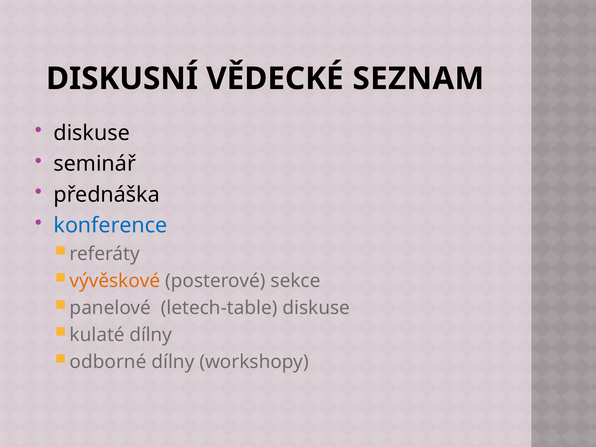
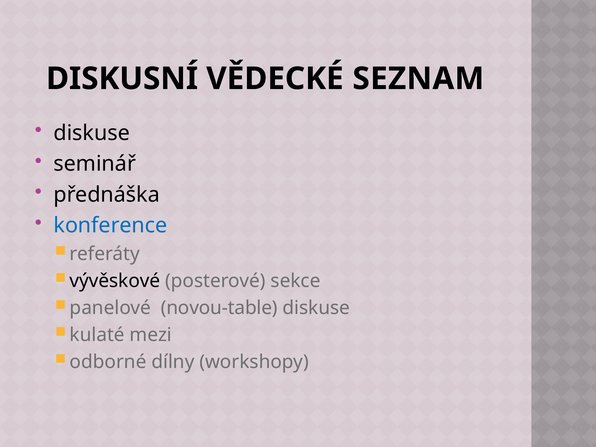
vývěskové colour: orange -> black (115, 281)
letech-table: letech-table -> novou-table (219, 308)
kulaté dílny: dílny -> mezi (151, 335)
